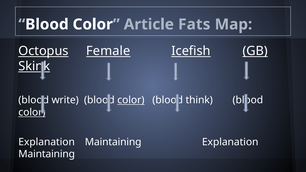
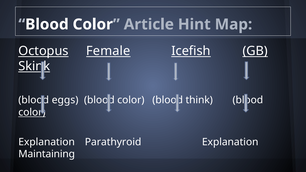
Fats: Fats -> Hint (194, 24)
write: write -> eggs (65, 100)
color underline: present -> none (131, 100)
Maintaining: Maintaining -> Parathyroid (113, 142)
